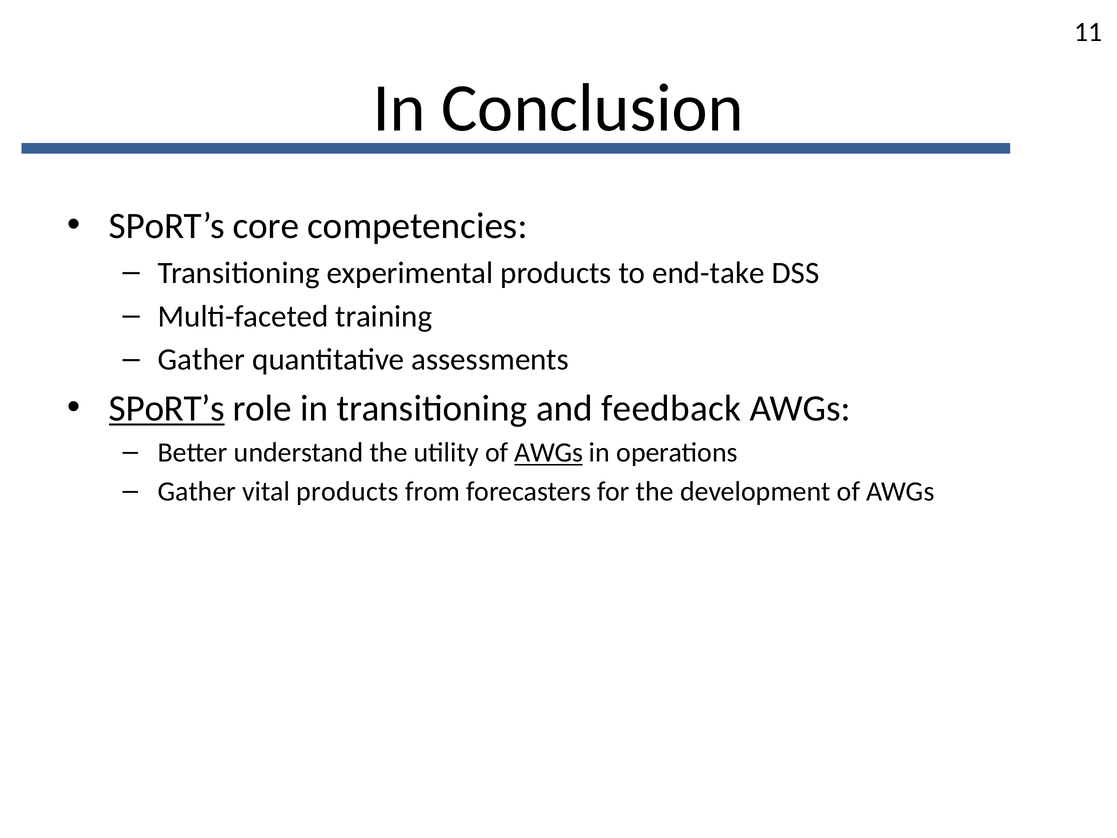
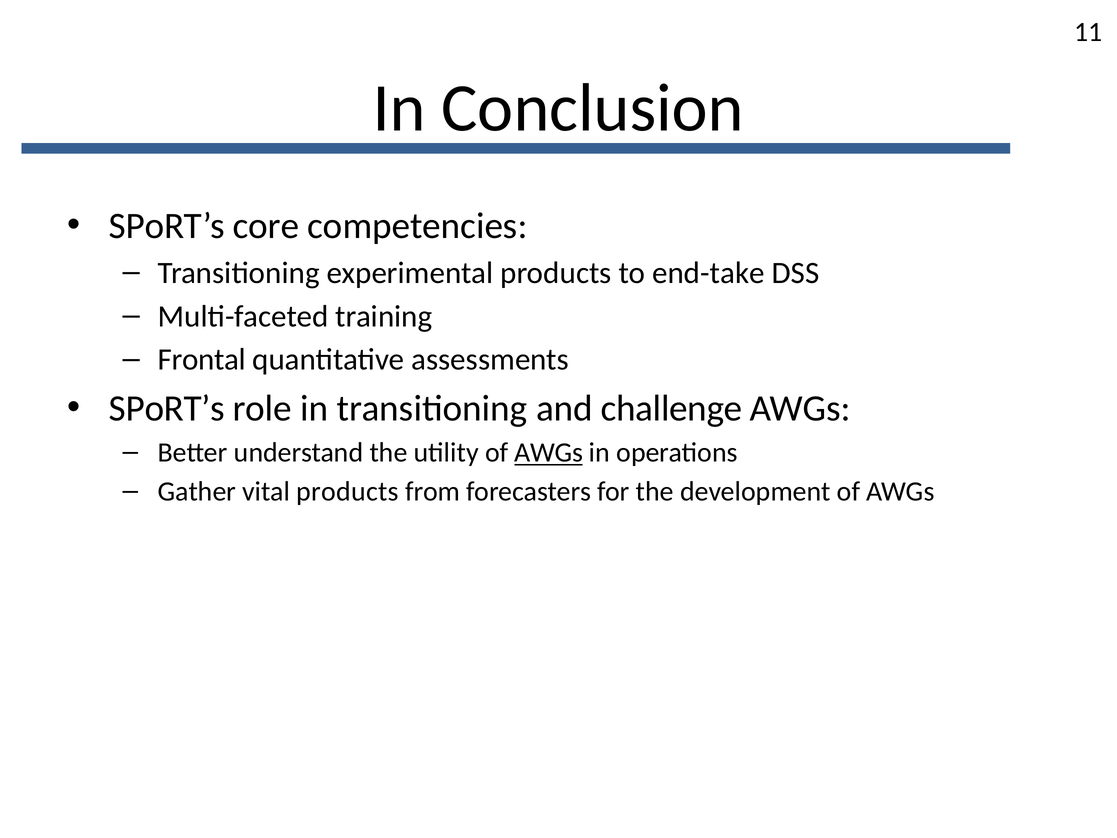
Gather: Gather -> Frontal (202, 360)
SPoRT’s underline: present -> none (167, 408)
feedback: feedback -> challenge (672, 408)
